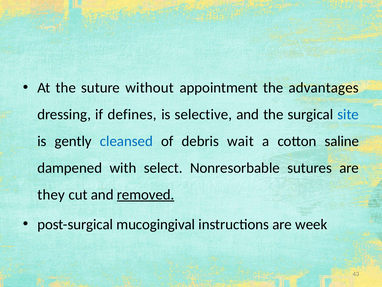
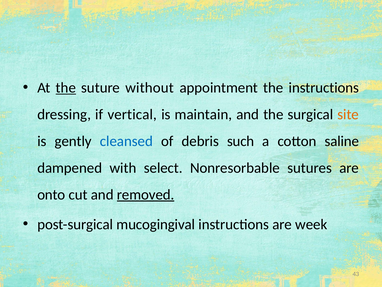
the underline: none -> present (66, 88)
the advantages: advantages -> instructions (324, 88)
defines: defines -> vertical (132, 114)
selective: selective -> maintain (203, 114)
site colour: blue -> orange (348, 114)
wait: wait -> such (241, 141)
they: they -> onto (51, 194)
